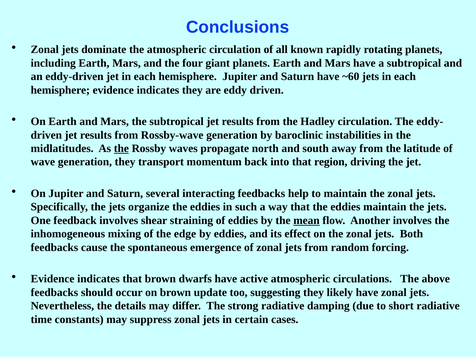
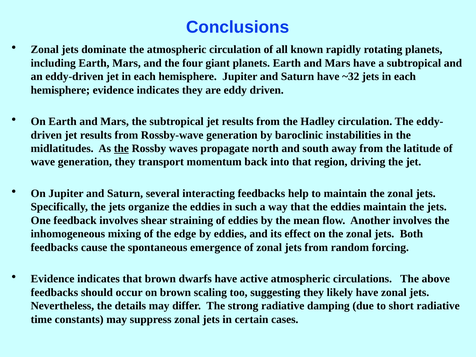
~60: ~60 -> ~32 (351, 76)
mean underline: present -> none (306, 220)
update: update -> scaling (210, 292)
